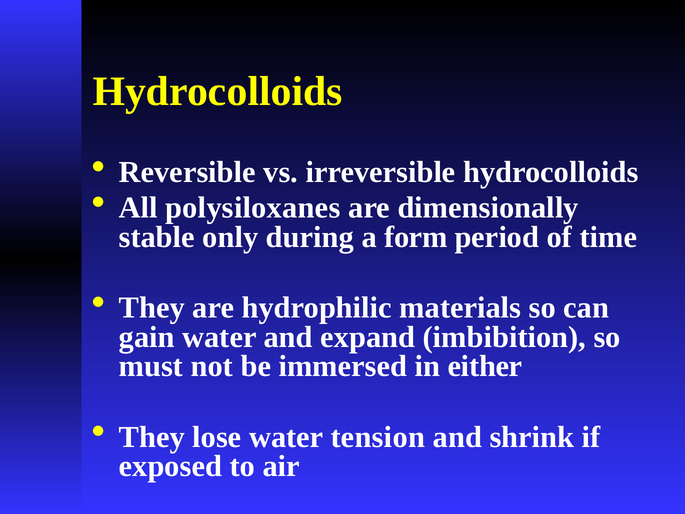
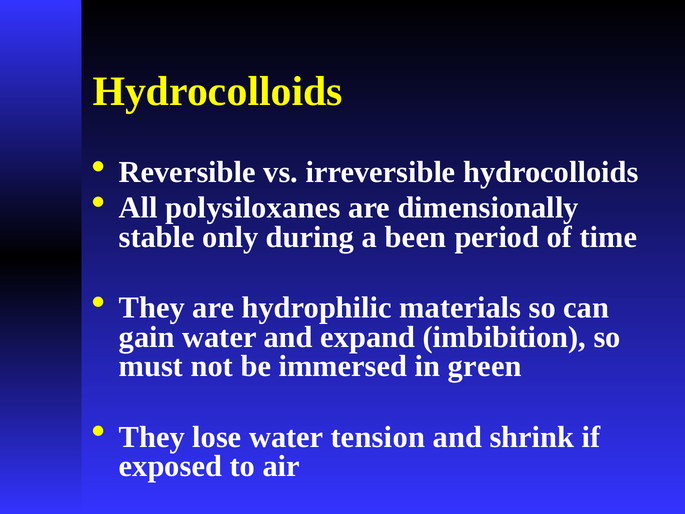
form: form -> been (416, 237)
either: either -> green (485, 366)
